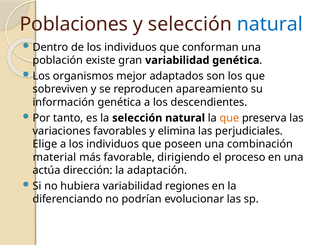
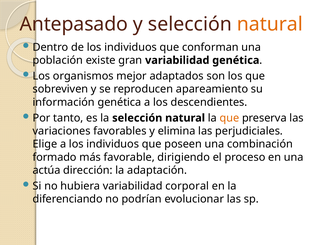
Poblaciones: Poblaciones -> Antepasado (74, 24)
natural colour: blue -> orange (270, 24)
material: material -> formado (55, 157)
regiones: regiones -> corporal (187, 186)
